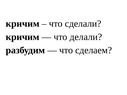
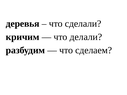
кричим: кричим -> деревья (23, 24)
